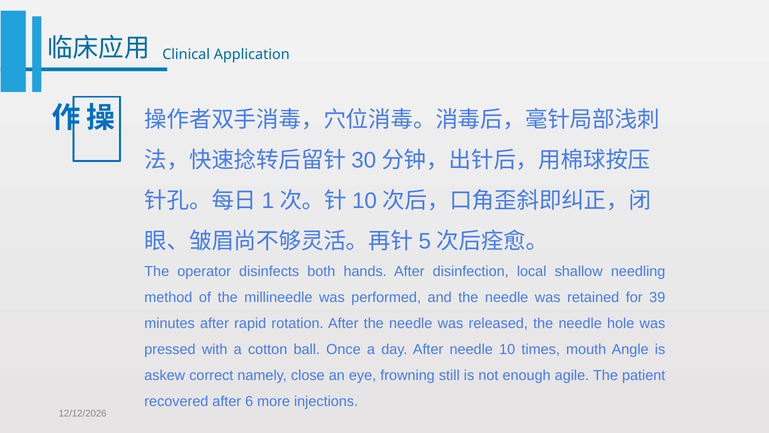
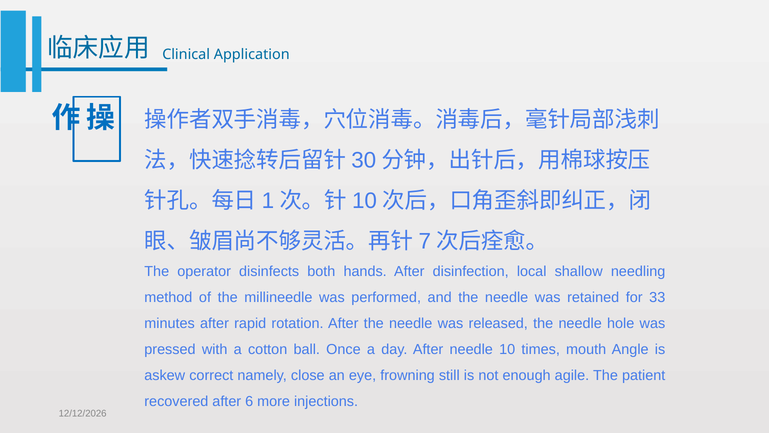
5: 5 -> 7 (425, 241)
39: 39 -> 33 (657, 297)
